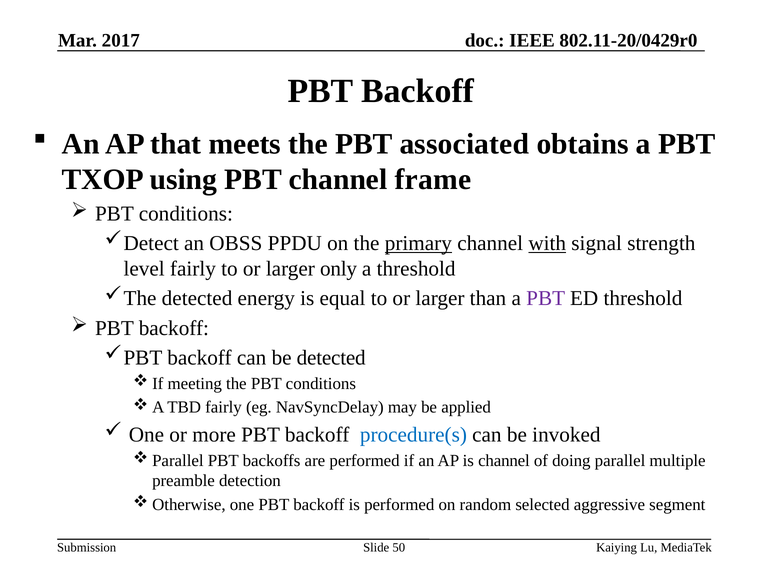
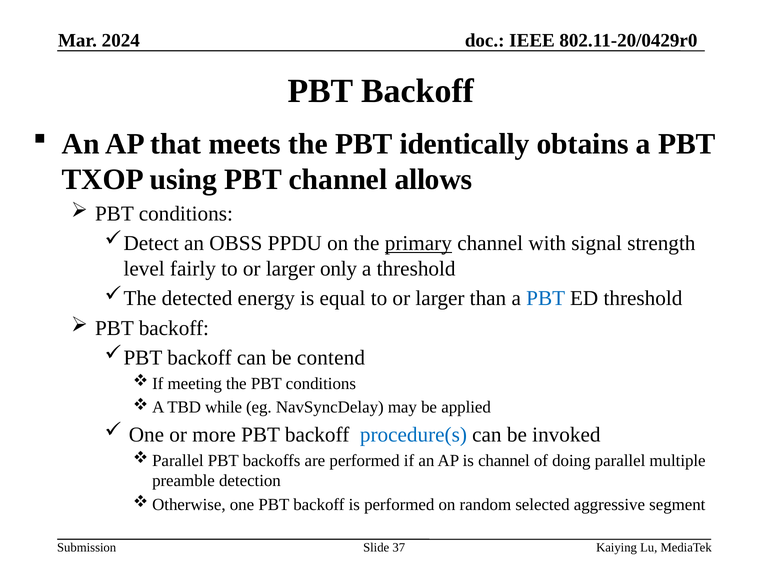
2017: 2017 -> 2024 (121, 41)
associated: associated -> identically (464, 144)
frame: frame -> allows (433, 180)
with underline: present -> none (547, 244)
PBT colour: purple -> blue (546, 299)
be detected: detected -> contend (331, 358)
TBD fairly: fairly -> while (224, 408)
50: 50 -> 37 (399, 548)
